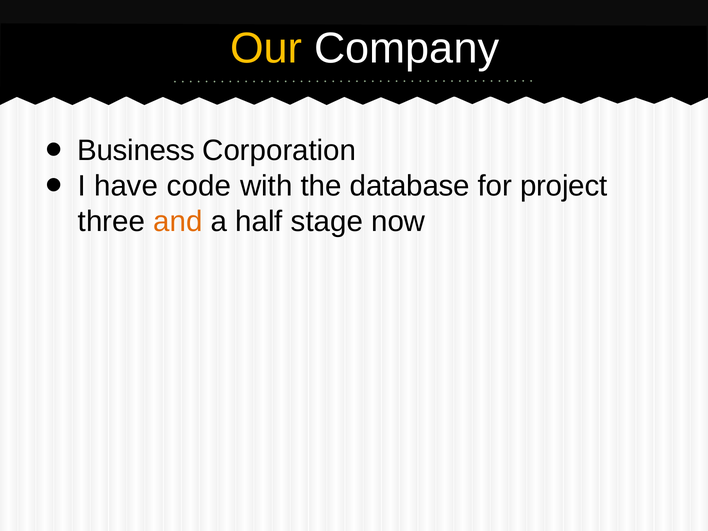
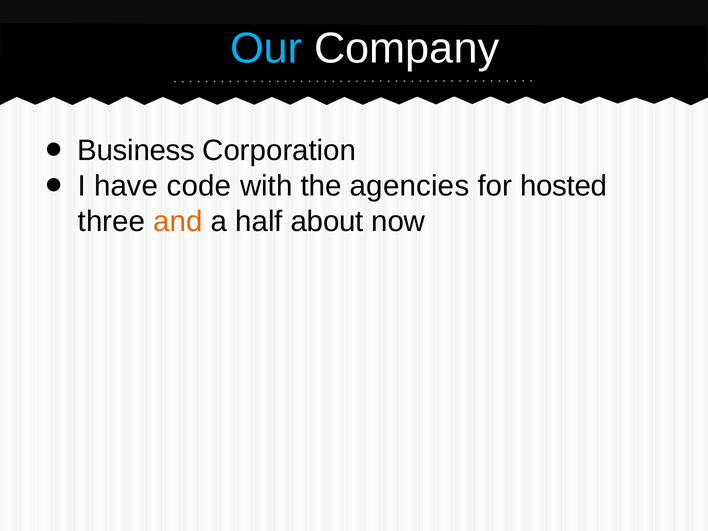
Our colour: yellow -> light blue (266, 49)
database: database -> agencies (410, 186)
project: project -> hosted (564, 186)
stage: stage -> about (327, 222)
